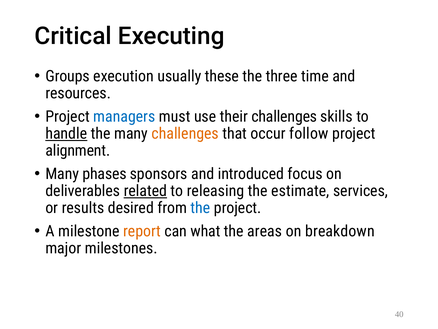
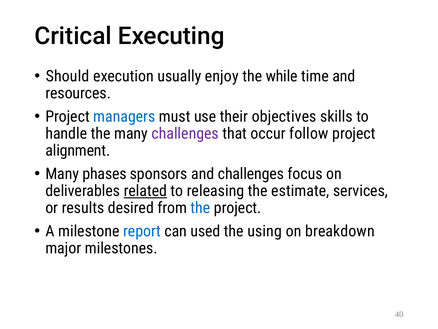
Groups: Groups -> Should (67, 76)
these: these -> enjoy (222, 76)
three: three -> while (282, 76)
their challenges: challenges -> objectives (284, 116)
handle underline: present -> none (66, 133)
challenges colour: orange -> purple (185, 133)
and introduced: introduced -> challenges (251, 174)
report colour: orange -> blue (142, 231)
what: what -> used (205, 231)
areas: areas -> using (265, 231)
